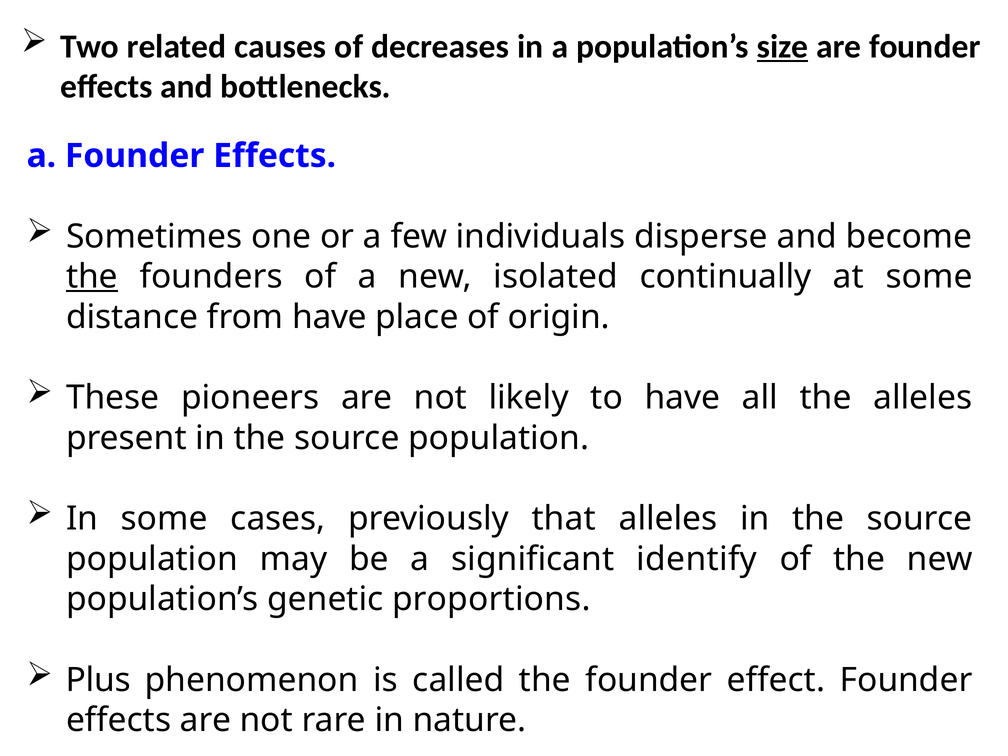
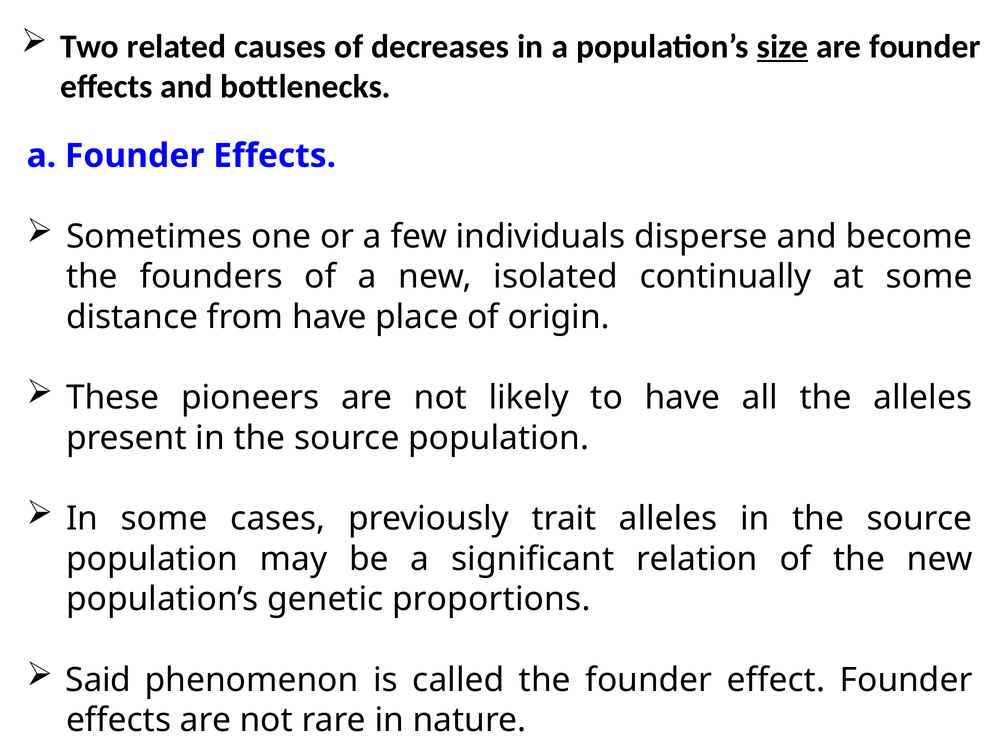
the underline: present -> none (92, 277)
that: that -> trait (564, 519)
identify: identify -> relation (697, 559)
Plus: Plus -> Said (98, 680)
